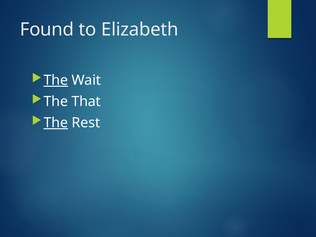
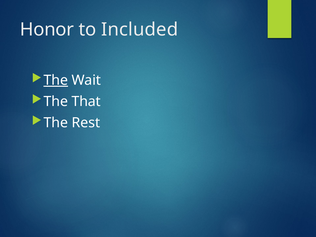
Found: Found -> Honor (47, 30)
Elizabeth: Elizabeth -> Included (140, 30)
The underline: present -> none (56, 123)
